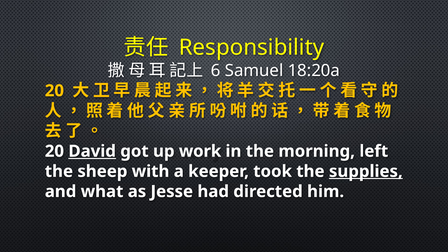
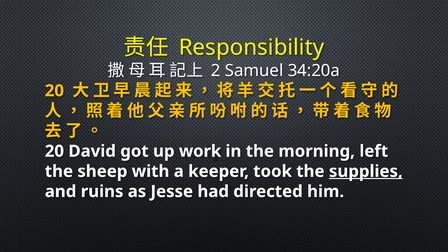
6: 6 -> 2 (216, 71)
18:20a: 18:20a -> 34:20a (314, 71)
David underline: present -> none (92, 151)
what: what -> ruins (102, 192)
